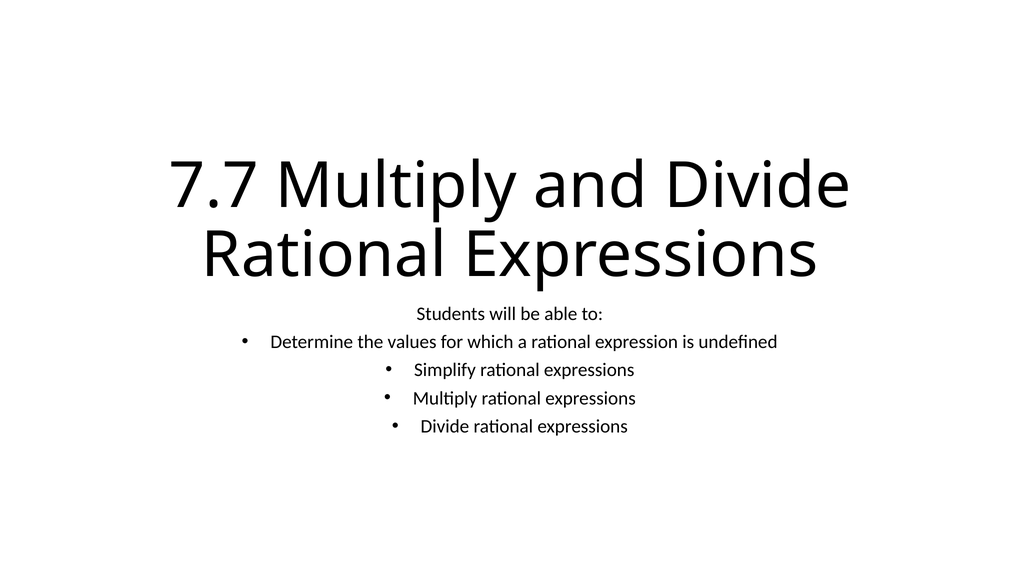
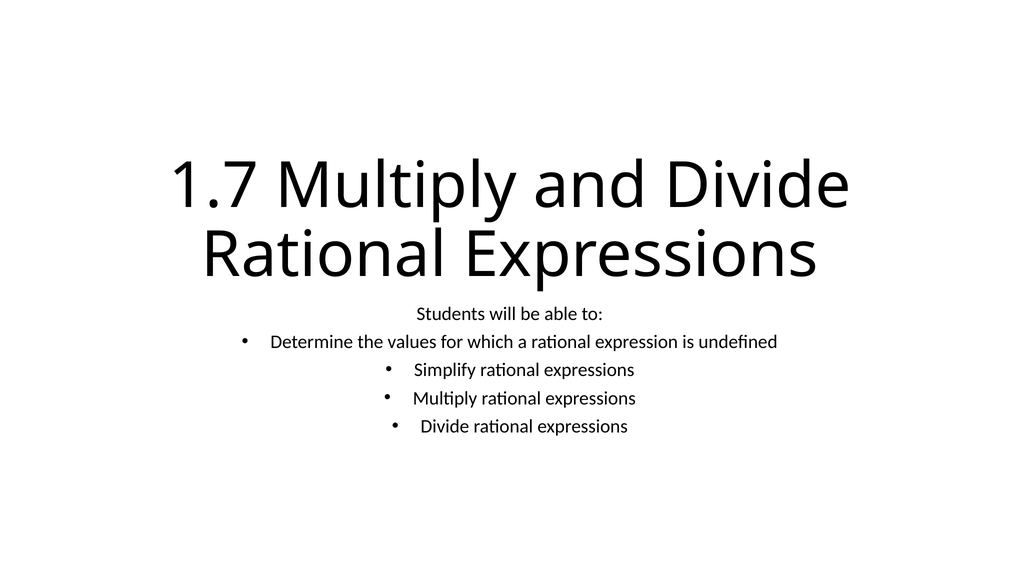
7.7: 7.7 -> 1.7 (214, 186)
